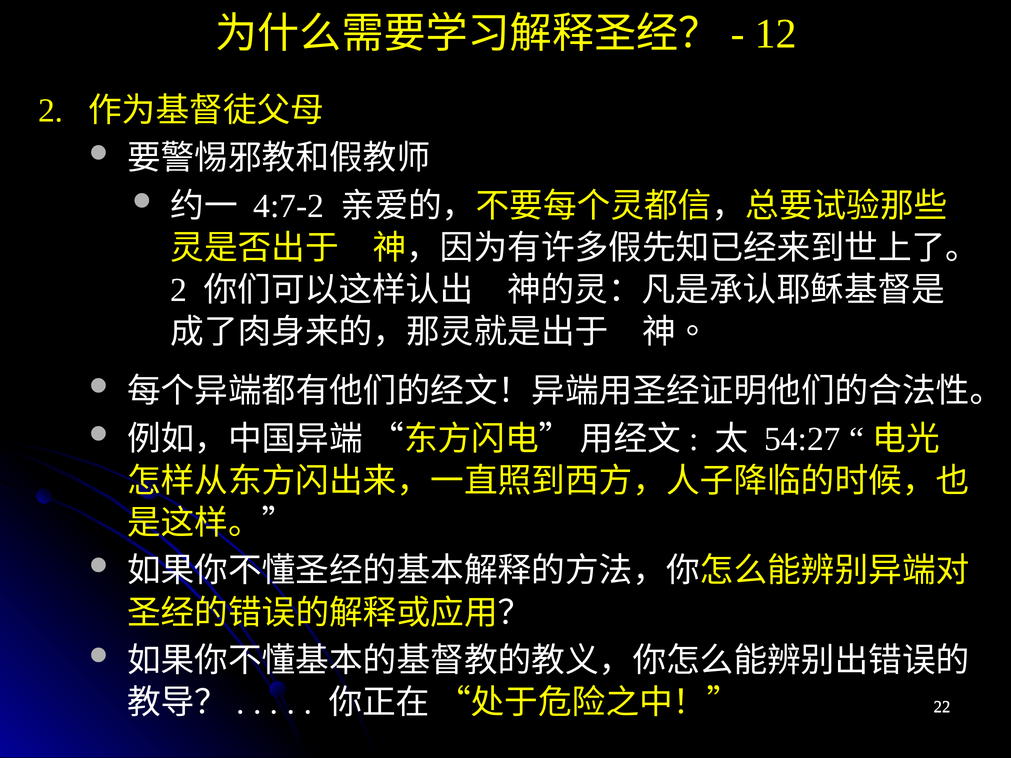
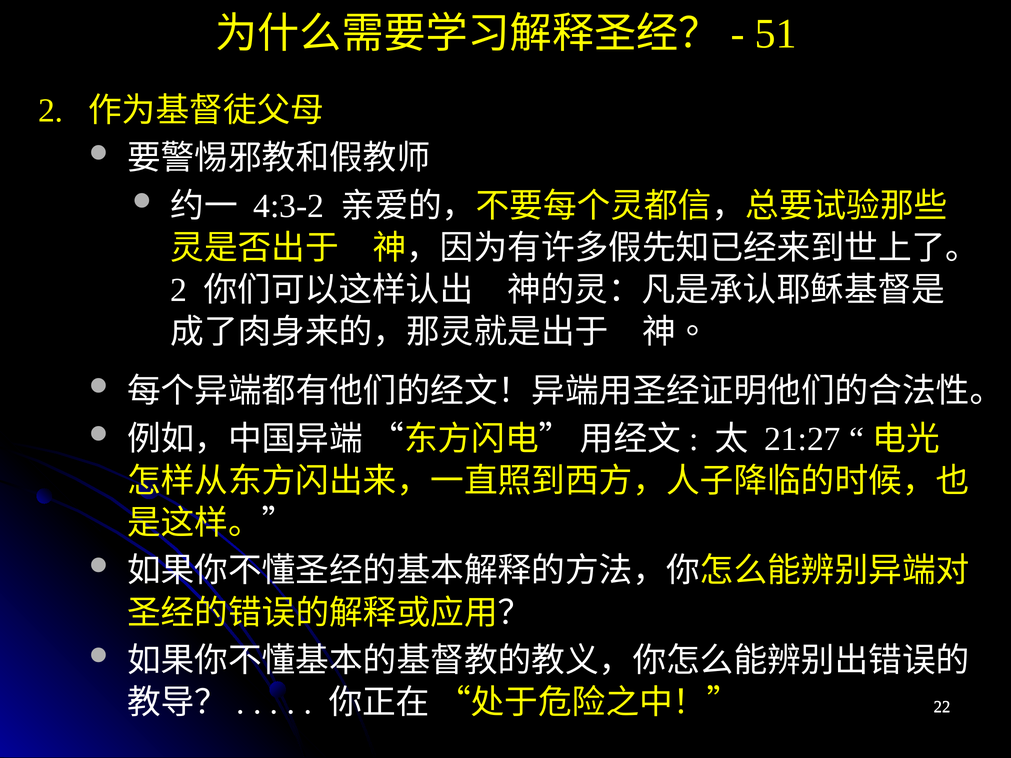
12: 12 -> 51 (776, 34)
4:7-2: 4:7-2 -> 4:3-2 (289, 206)
54:27: 54:27 -> 21:27 (802, 439)
